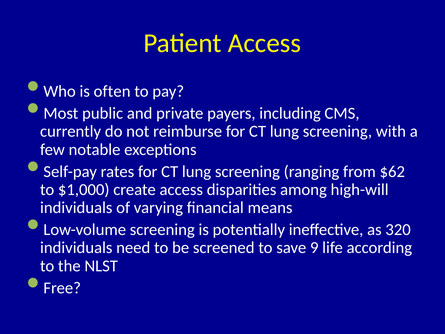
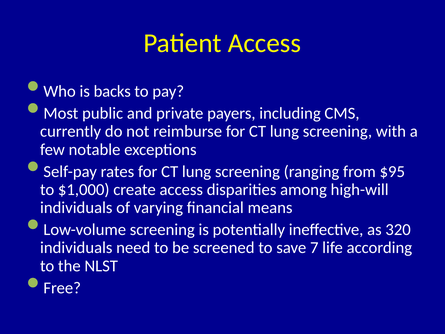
often: often -> backs (112, 91)
$62: $62 -> $95 (392, 171)
9: 9 -> 7 (314, 248)
